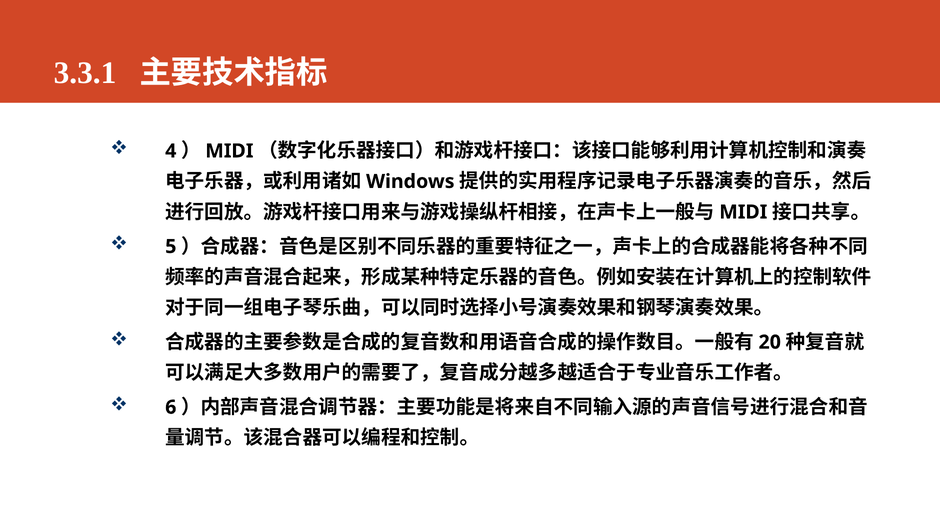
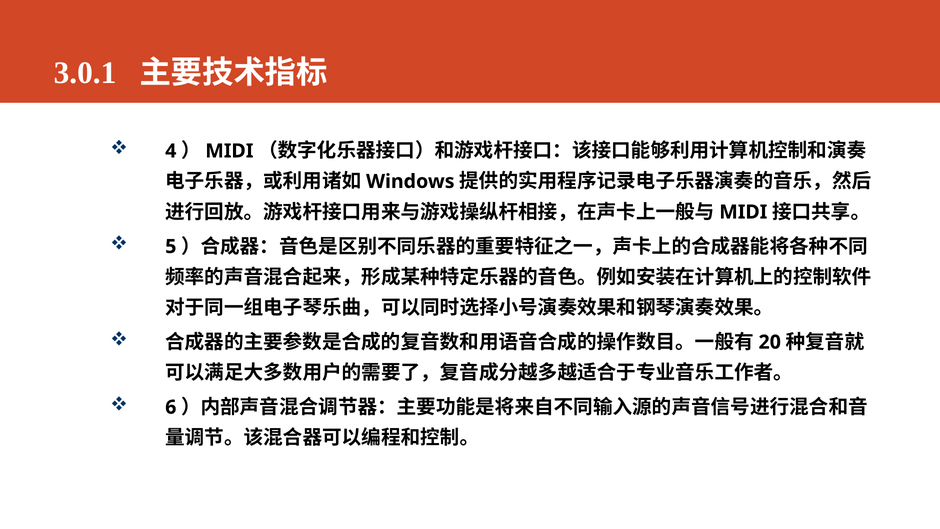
3.3.1: 3.3.1 -> 3.0.1 (85, 73)
